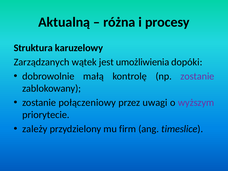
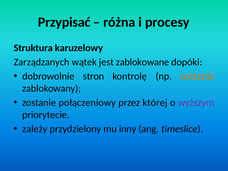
Aktualną: Aktualną -> Przypisać (64, 22)
umożliwienia: umożliwienia -> zablokowane (143, 62)
małą: małą -> stron (94, 76)
zostanie colour: purple -> orange (197, 76)
uwagi: uwagi -> której (155, 103)
firm: firm -> inny (128, 129)
